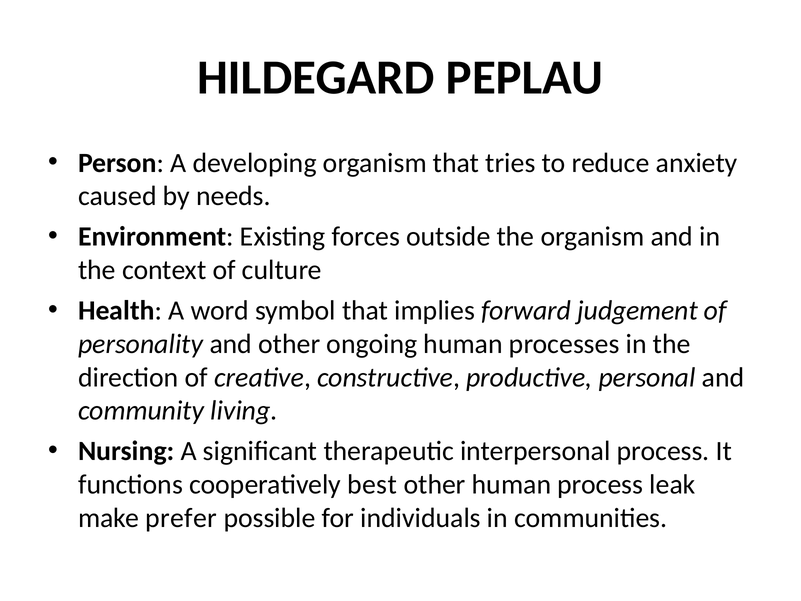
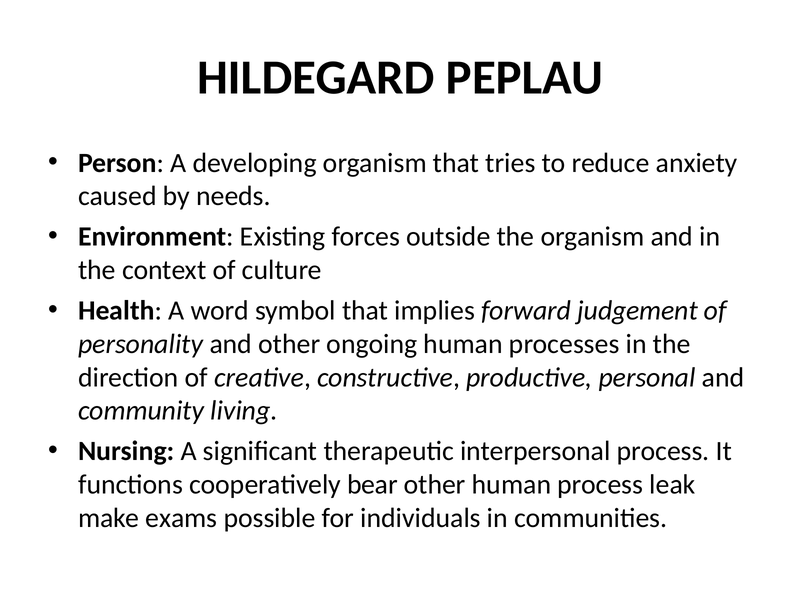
best: best -> bear (372, 484)
prefer: prefer -> exams (181, 518)
